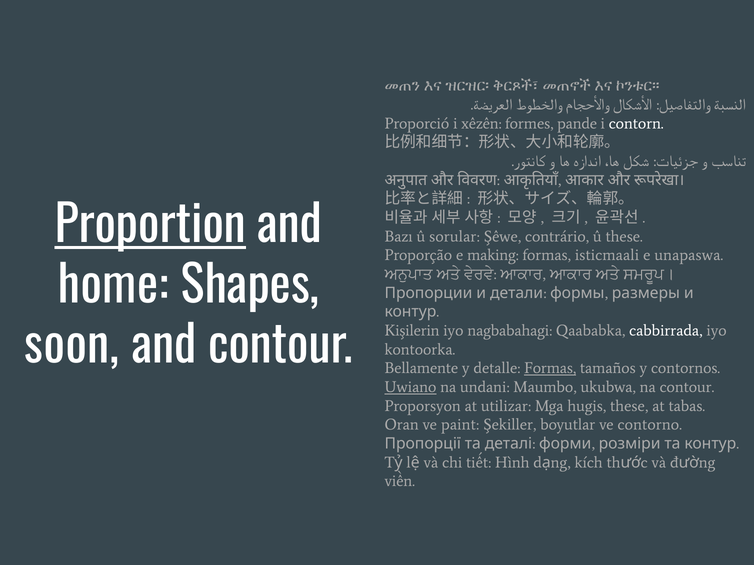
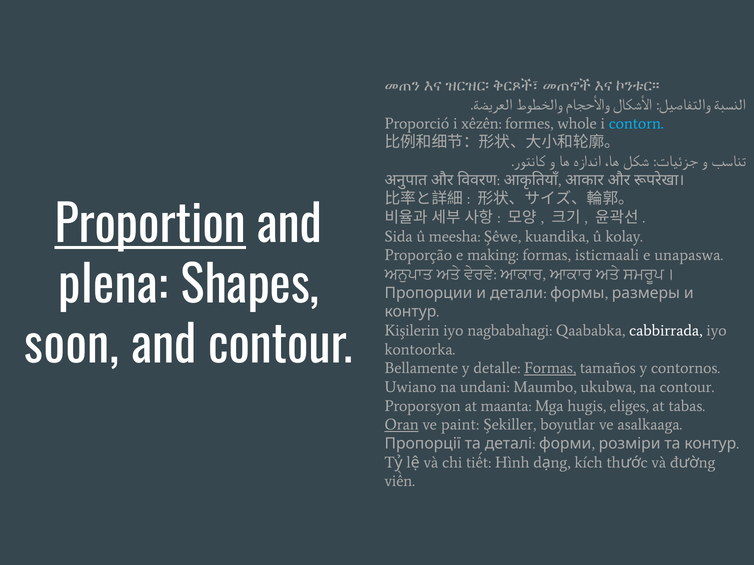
pande: pande -> whole (577, 124)
contorn colour: white -> light blue (636, 124)
Bazı: Bazı -> Sida (399, 237)
sorular: sorular -> meesha (455, 237)
contrário: contrário -> kuandika (557, 237)
û these: these -> kolay (624, 237)
home: home -> plena (113, 286)
Uwiano underline: present -> none (410, 387)
utilizar: utilizar -> maanta (506, 406)
hugis these: these -> eliges (629, 406)
Oran underline: none -> present (402, 425)
contorno: contorno -> asalkaaga (650, 425)
